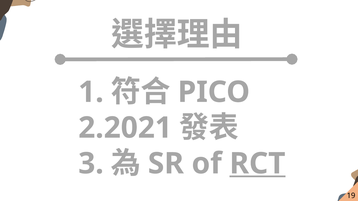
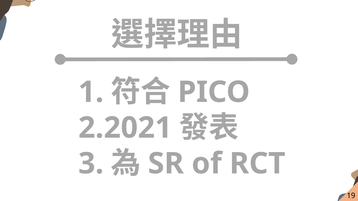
RCT underline: present -> none (257, 164)
